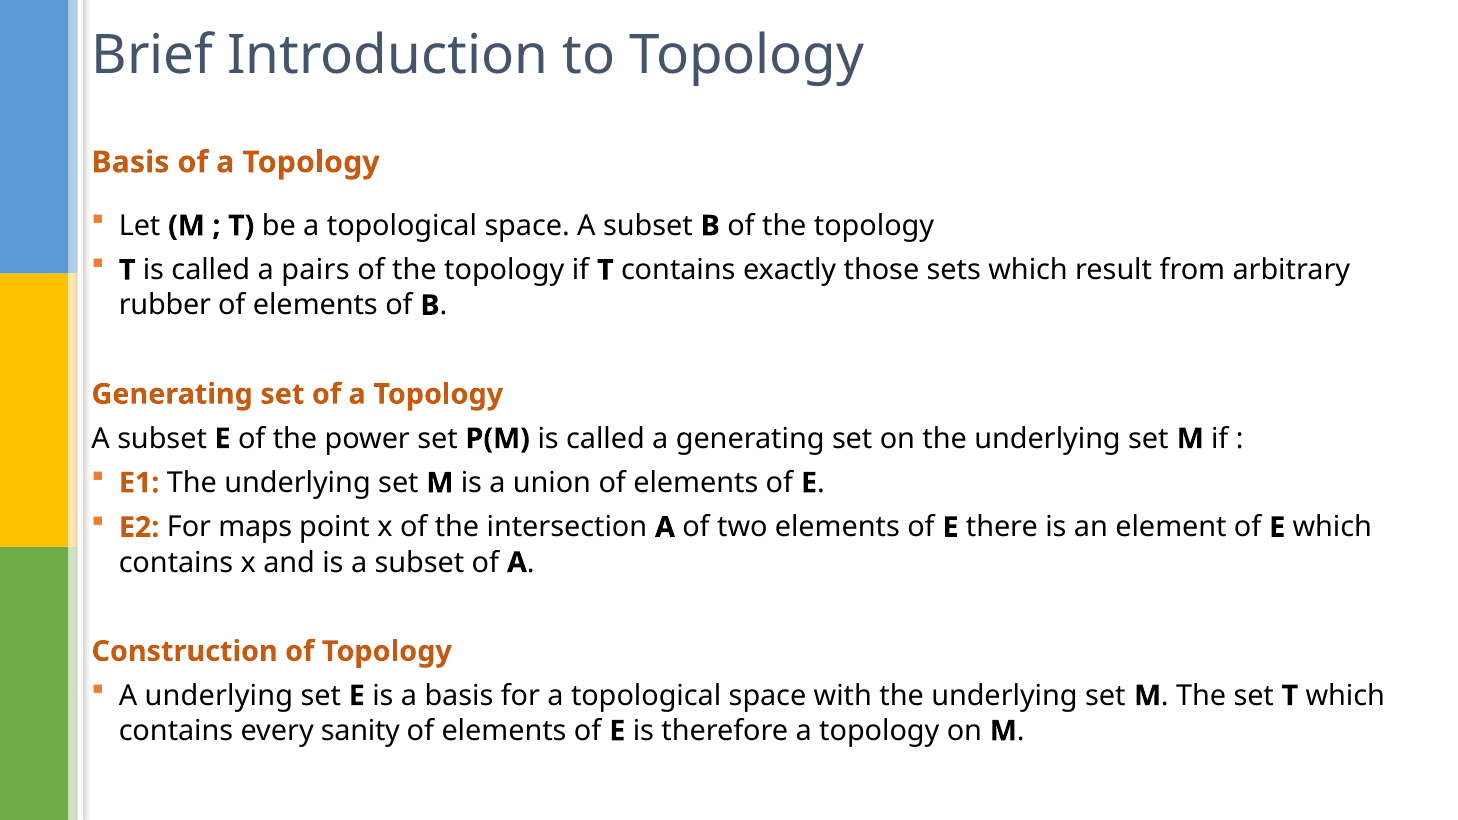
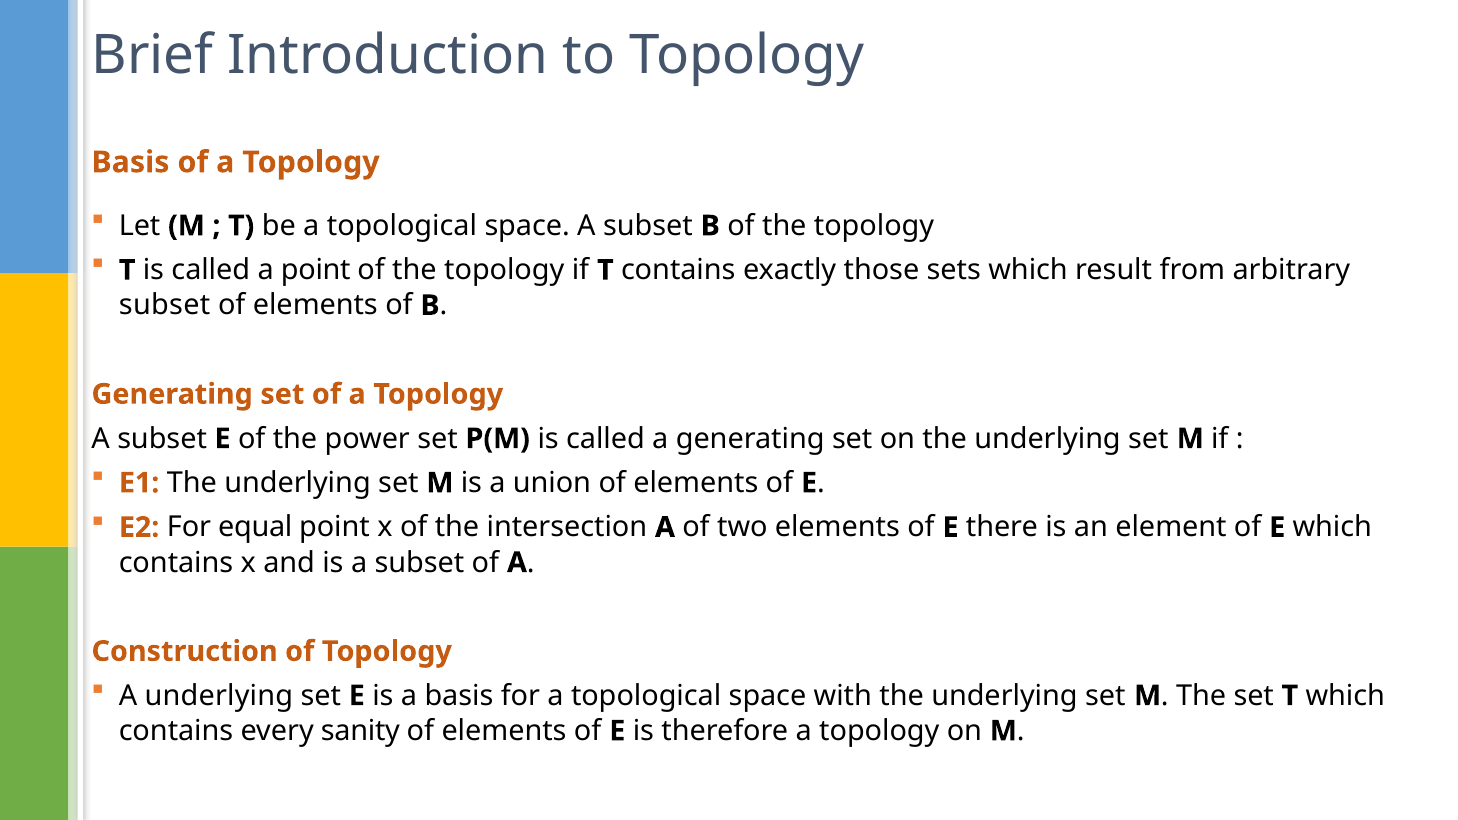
a pairs: pairs -> point (316, 270)
rubber: rubber -> subset (165, 305)
maps: maps -> equal (255, 527)
